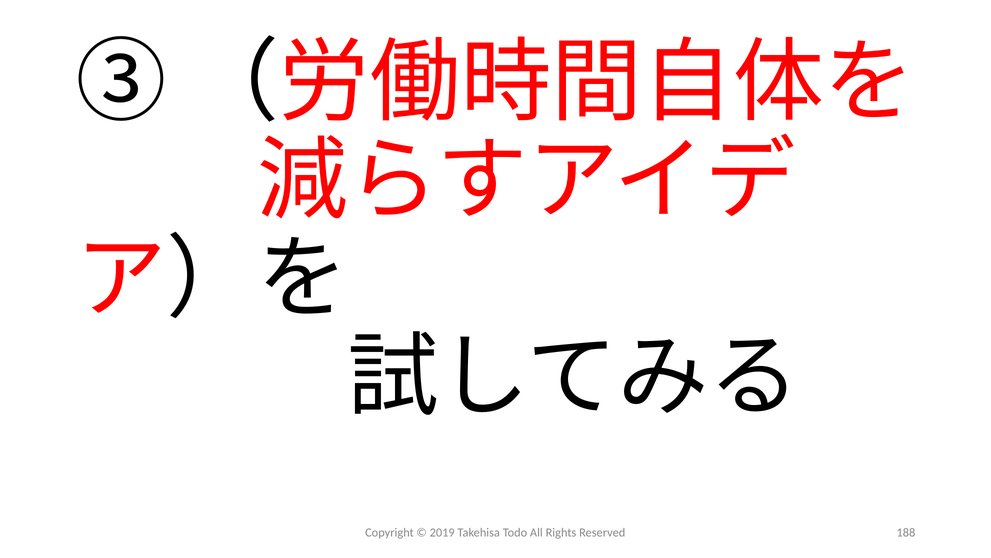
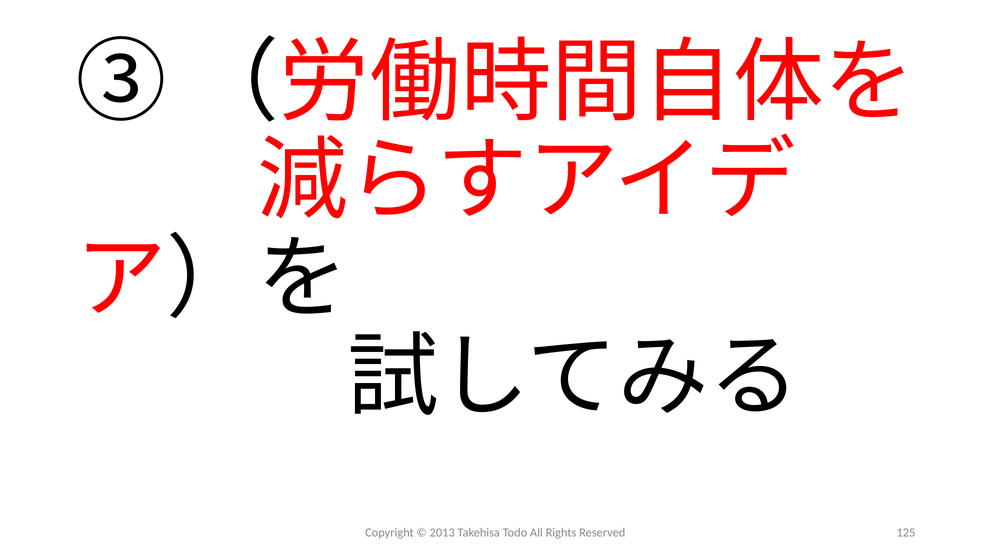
2019: 2019 -> 2013 (442, 532)
188: 188 -> 125 (906, 532)
